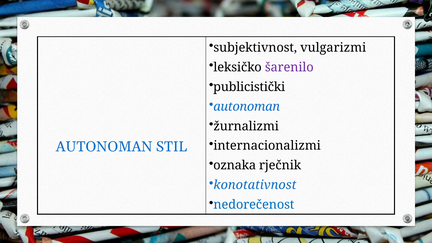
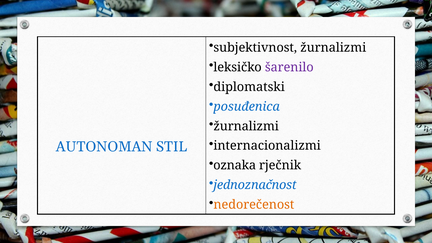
subjektivnost vulgarizmi: vulgarizmi -> žurnalizmi (333, 48)
publicistički: publicistički -> diplomatski (249, 87)
autonoman: autonoman -> posuđenica (247, 107)
konotativnost: konotativnost -> jednoznačnost (255, 185)
nedorečenost colour: blue -> orange (254, 205)
